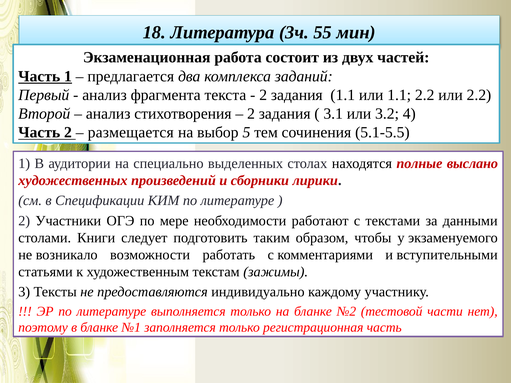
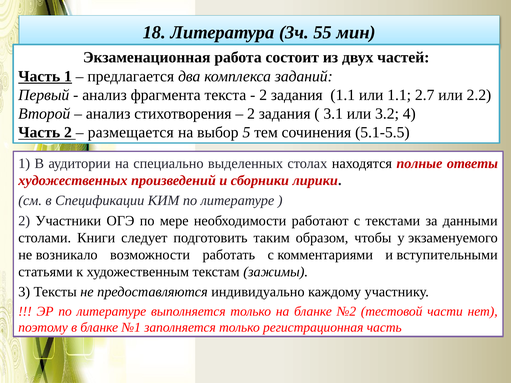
1.1 2.2: 2.2 -> 2.7 (425, 95)
выслано: выслано -> ответы (472, 163)
